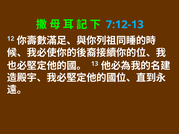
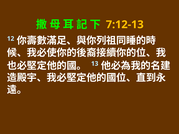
7:12-13 colour: light blue -> yellow (125, 25)
